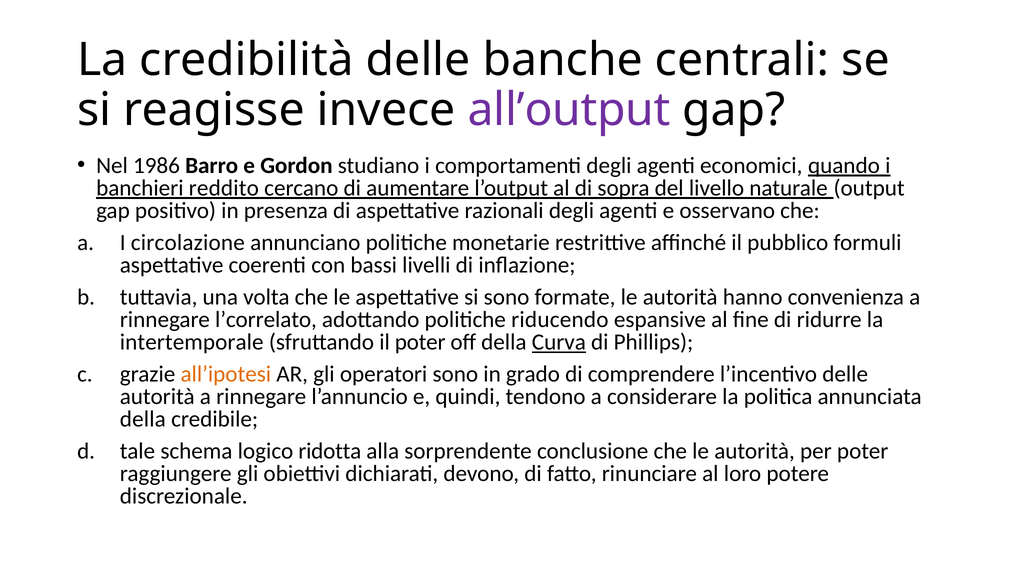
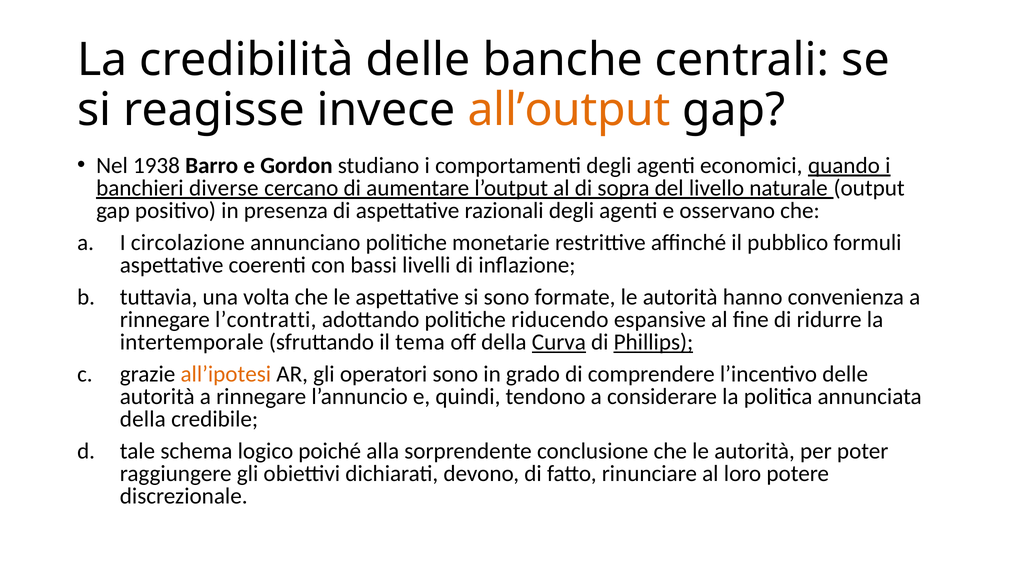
all’output colour: purple -> orange (569, 110)
1986: 1986 -> 1938 (156, 166)
reddito: reddito -> diverse (224, 188)
l’correlato: l’correlato -> l’contratti (266, 320)
il poter: poter -> tema (420, 342)
Phillips underline: none -> present (653, 342)
ridotta: ridotta -> poiché (330, 451)
